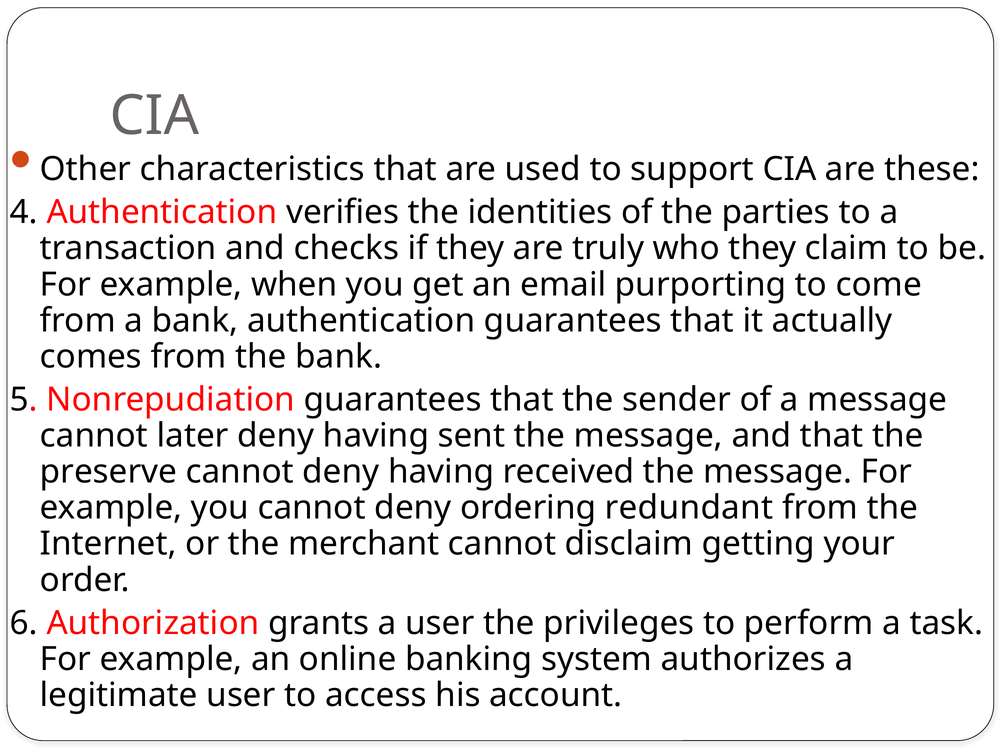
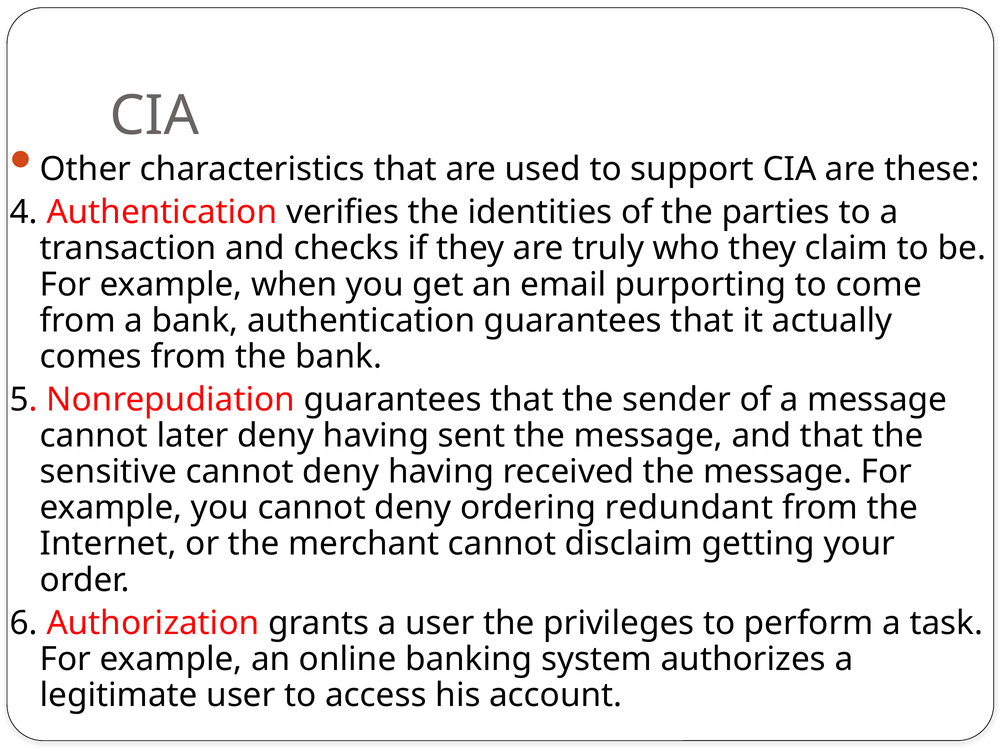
preserve: preserve -> sensitive (108, 472)
